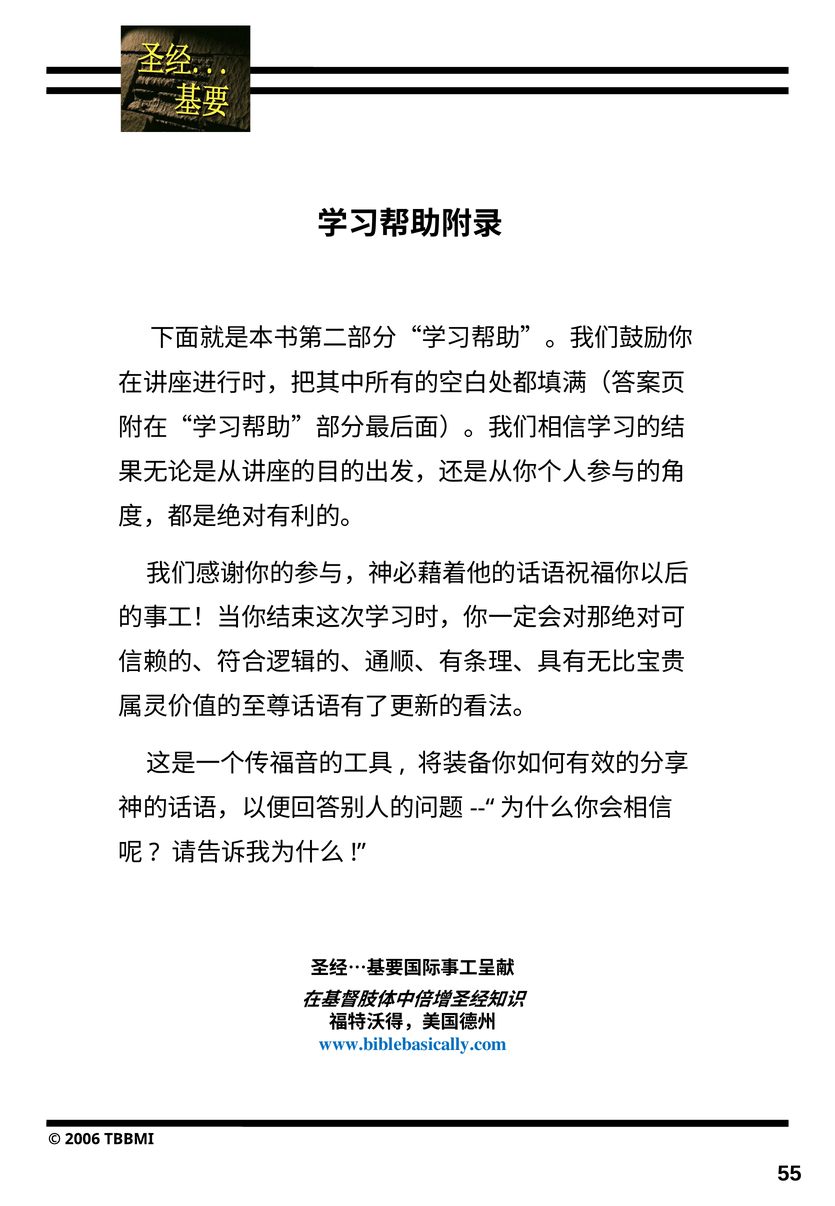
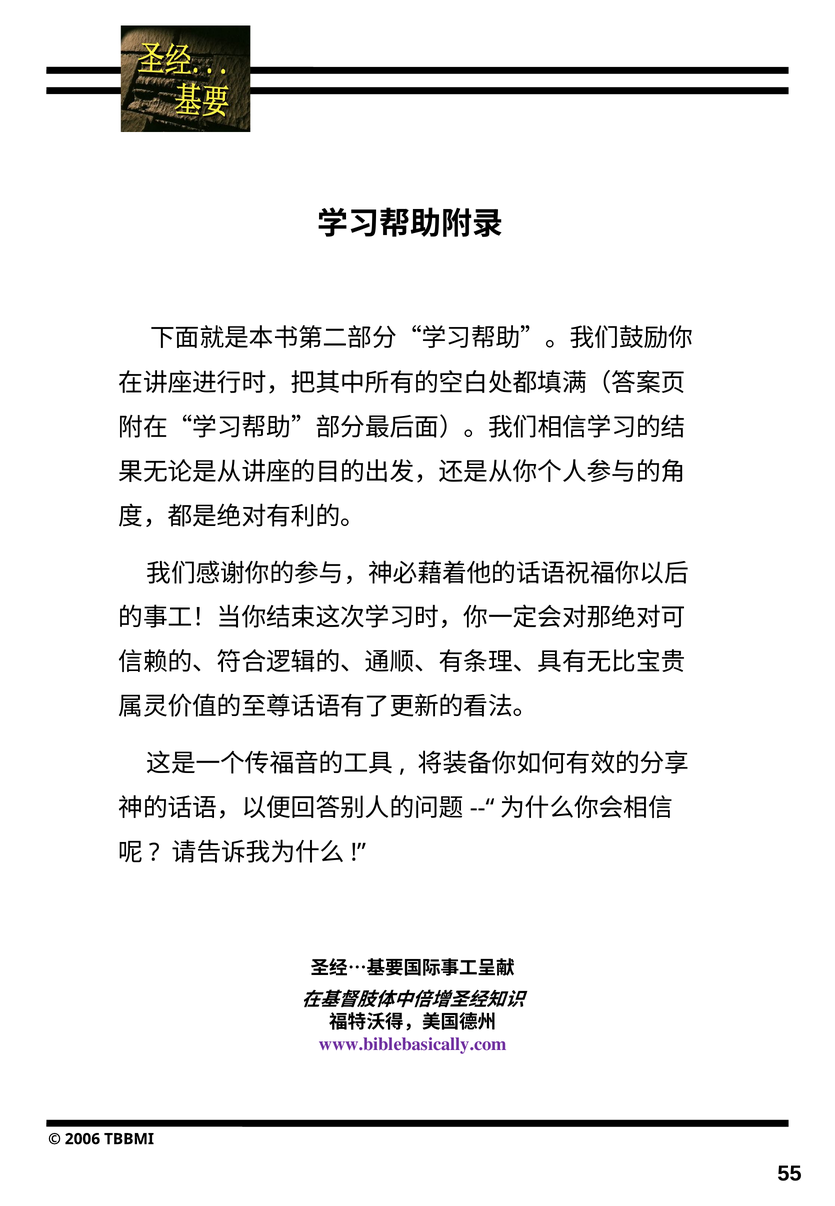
www.biblebasically.com colour: blue -> purple (413, 1044)
